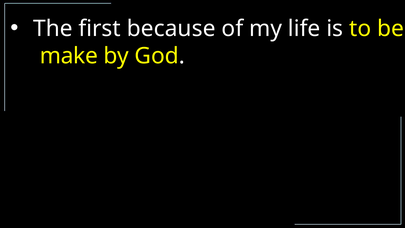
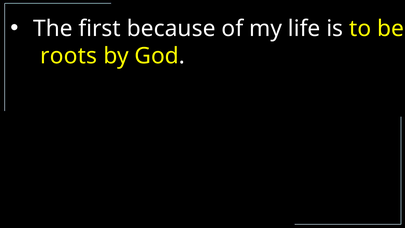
make: make -> roots (69, 56)
